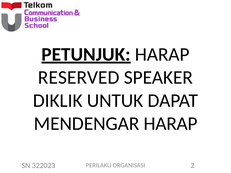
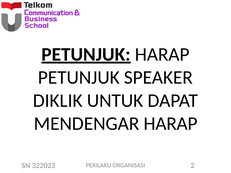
RESERVED: RESERVED -> PETUNJUK (79, 78)
